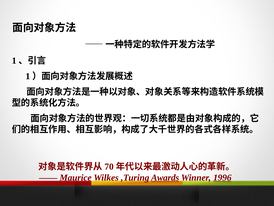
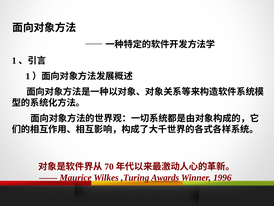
1996 underline: present -> none (222, 177)
